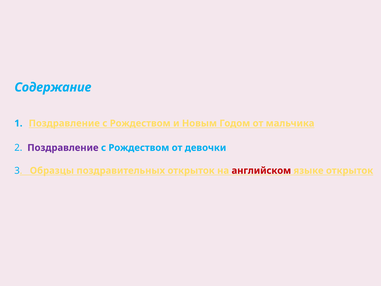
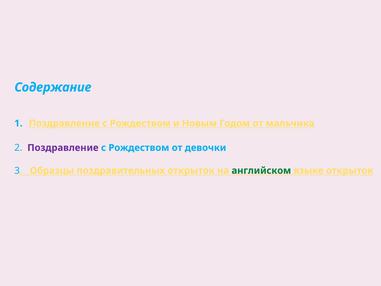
английском colour: red -> green (261, 170)
